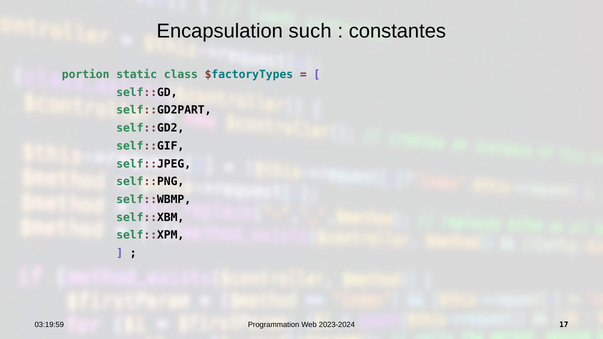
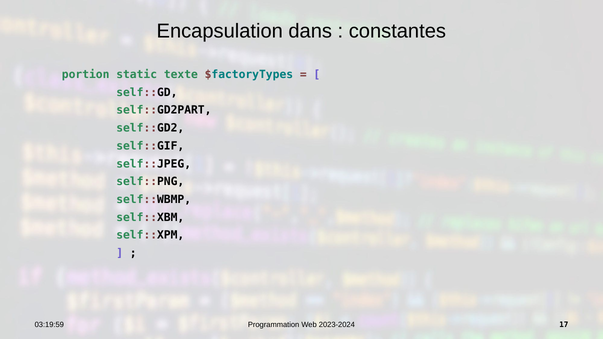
such: such -> dans (310, 31)
class: class -> texte (181, 75)
